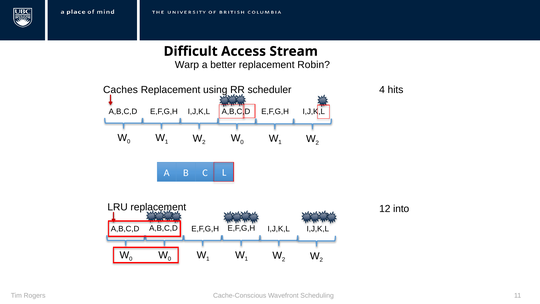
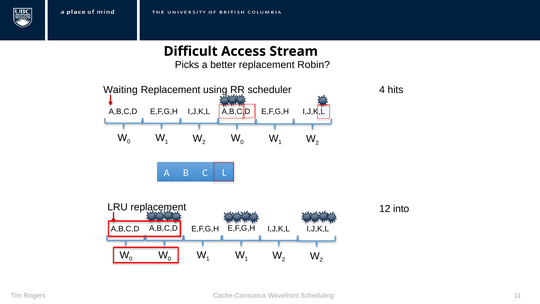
Warp: Warp -> Picks (187, 65)
Caches: Caches -> Waiting (120, 90)
